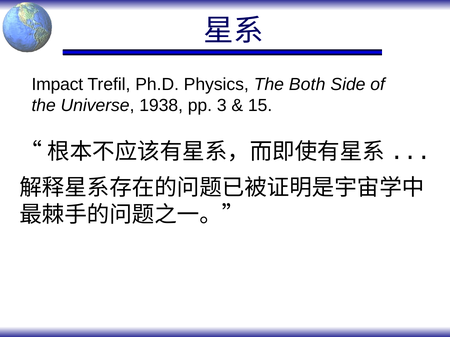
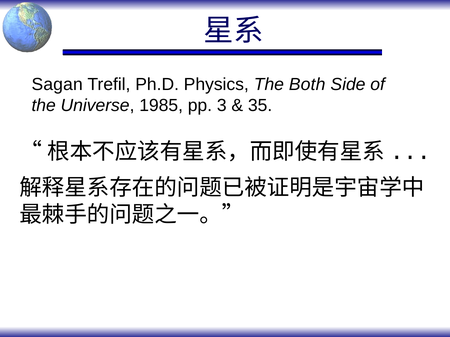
Impact: Impact -> Sagan (57, 85)
1938: 1938 -> 1985 (161, 106)
15: 15 -> 35 (260, 106)
